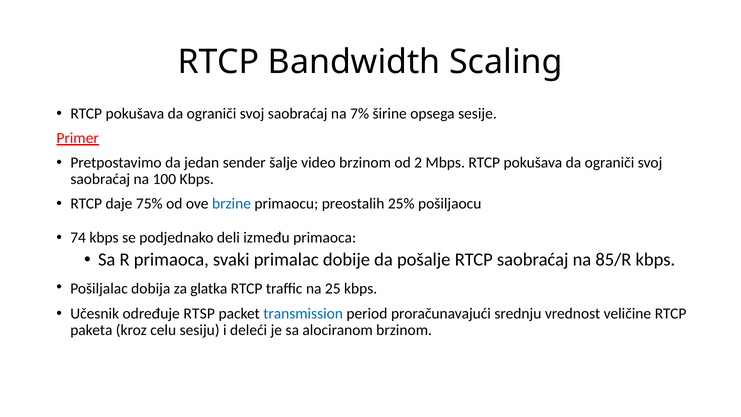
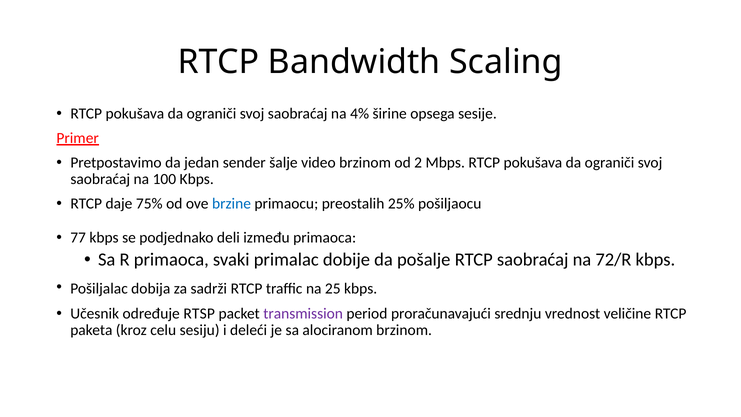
7%: 7% -> 4% (360, 114)
74: 74 -> 77 (78, 238)
85/R: 85/R -> 72/R (613, 260)
glatka: glatka -> sadrži (209, 288)
transmission colour: blue -> purple (303, 313)
